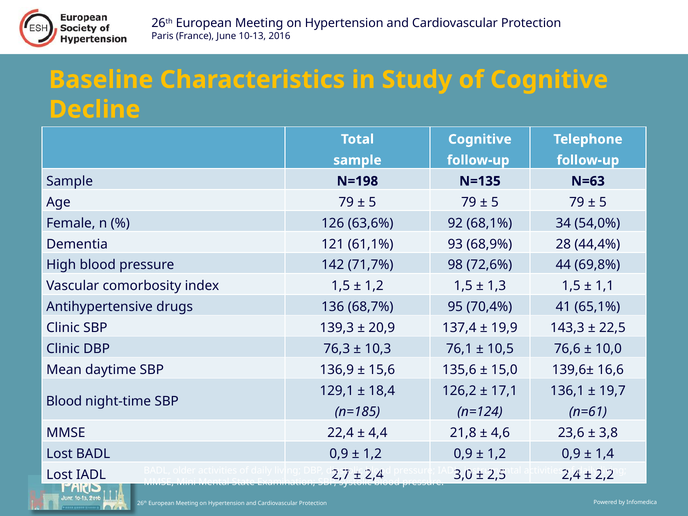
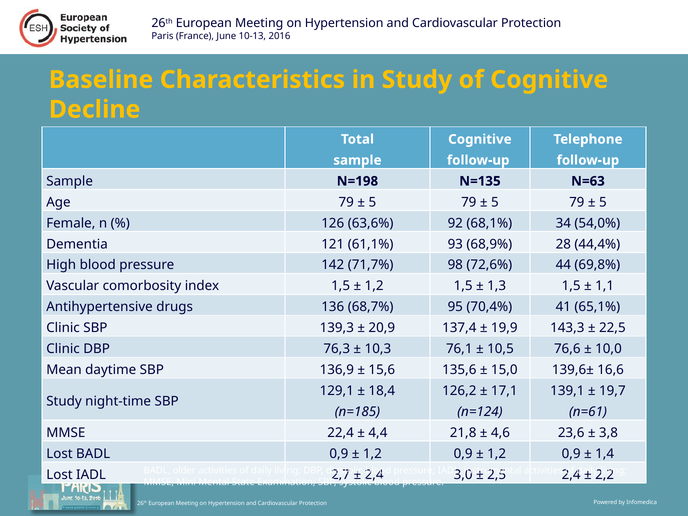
136,1: 136,1 -> 139,1 (567, 391)
Blood: Blood -> Study (64, 401)
